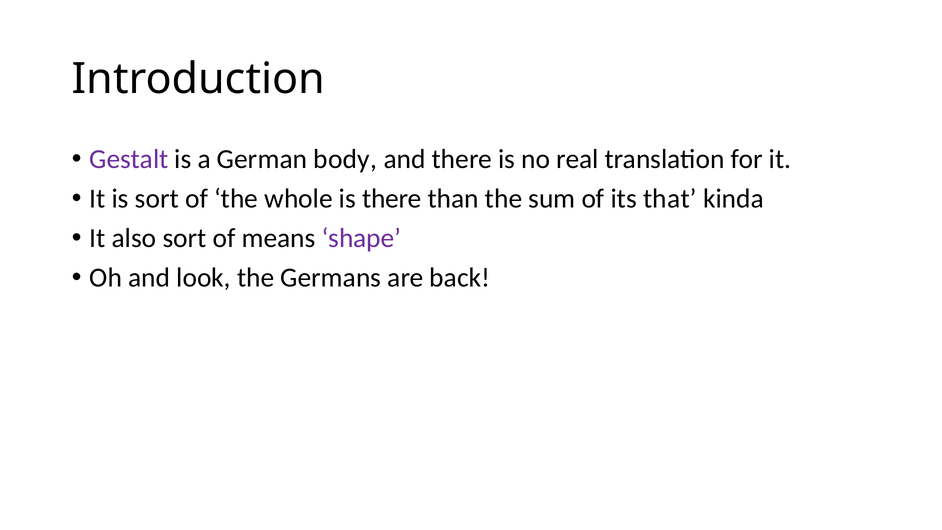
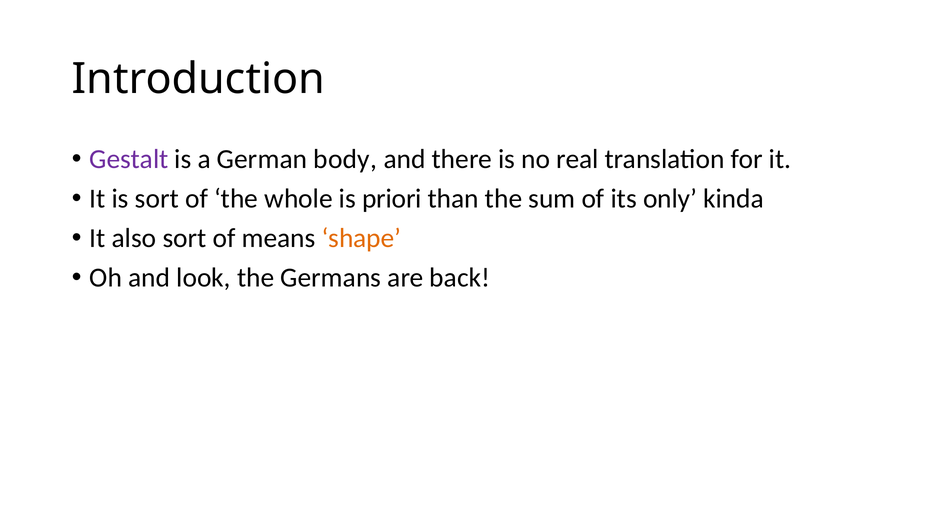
is there: there -> priori (392, 199)
that: that -> only (670, 199)
shape colour: purple -> orange (361, 238)
